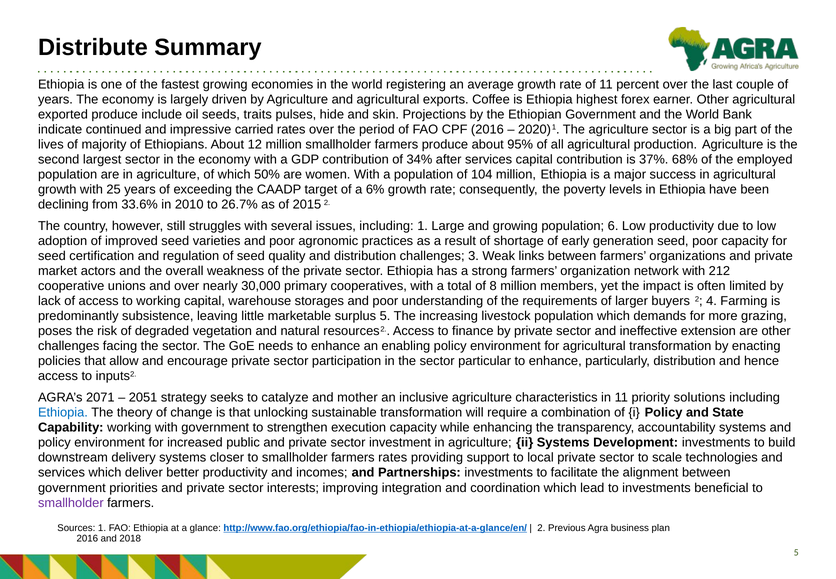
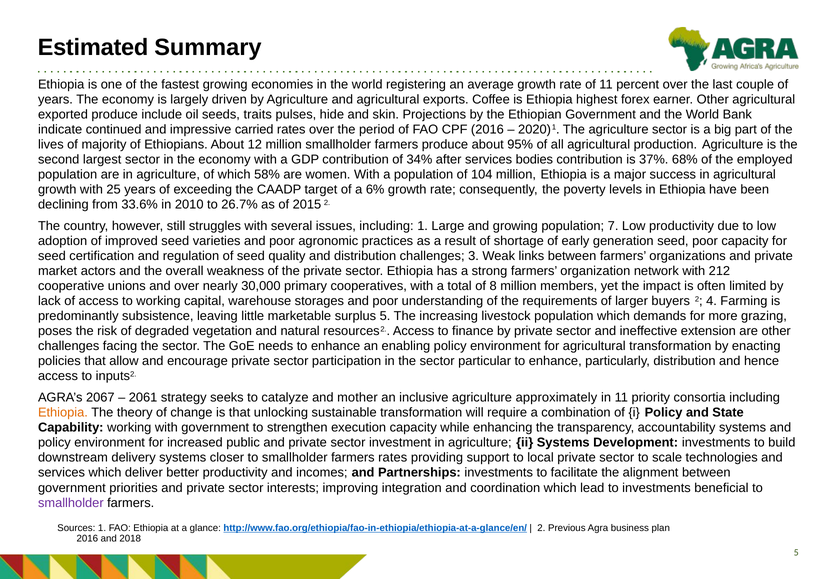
Distribute: Distribute -> Estimated (93, 48)
services capital: capital -> bodies (534, 160)
50%: 50% -> 58% (267, 175)
6: 6 -> 7 (613, 226)
2071: 2071 -> 2067 (100, 398)
2051: 2051 -> 2061 (143, 398)
characteristics: characteristics -> approximately (556, 398)
solutions: solutions -> consortia (700, 398)
Ethiopia colour: blue -> orange (63, 413)
